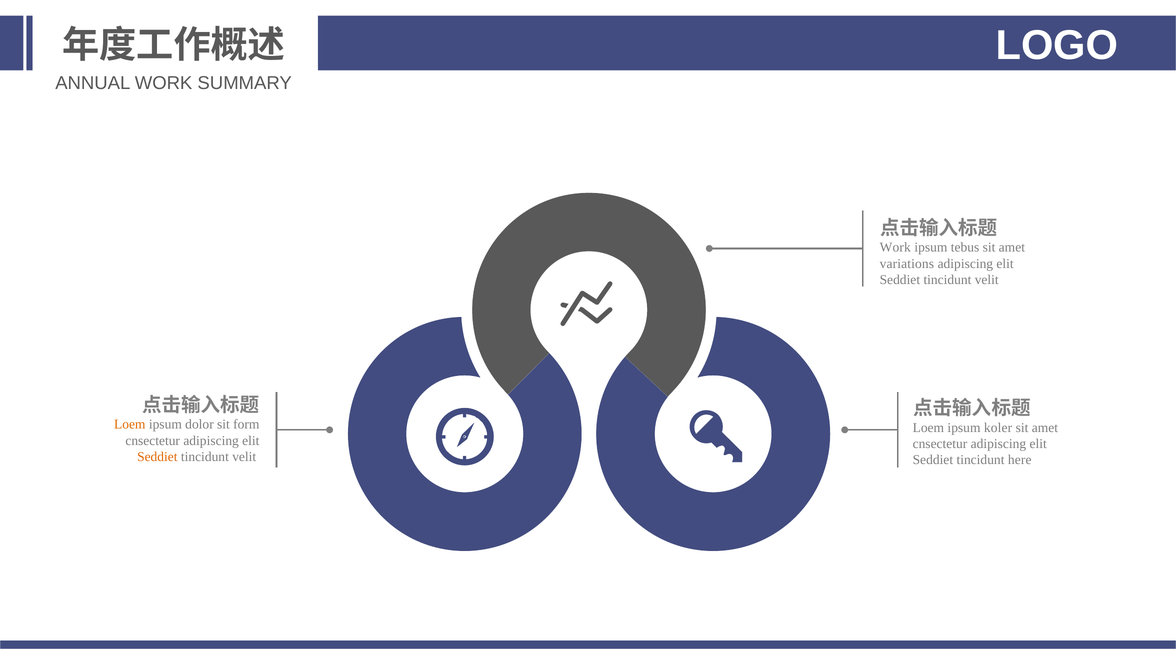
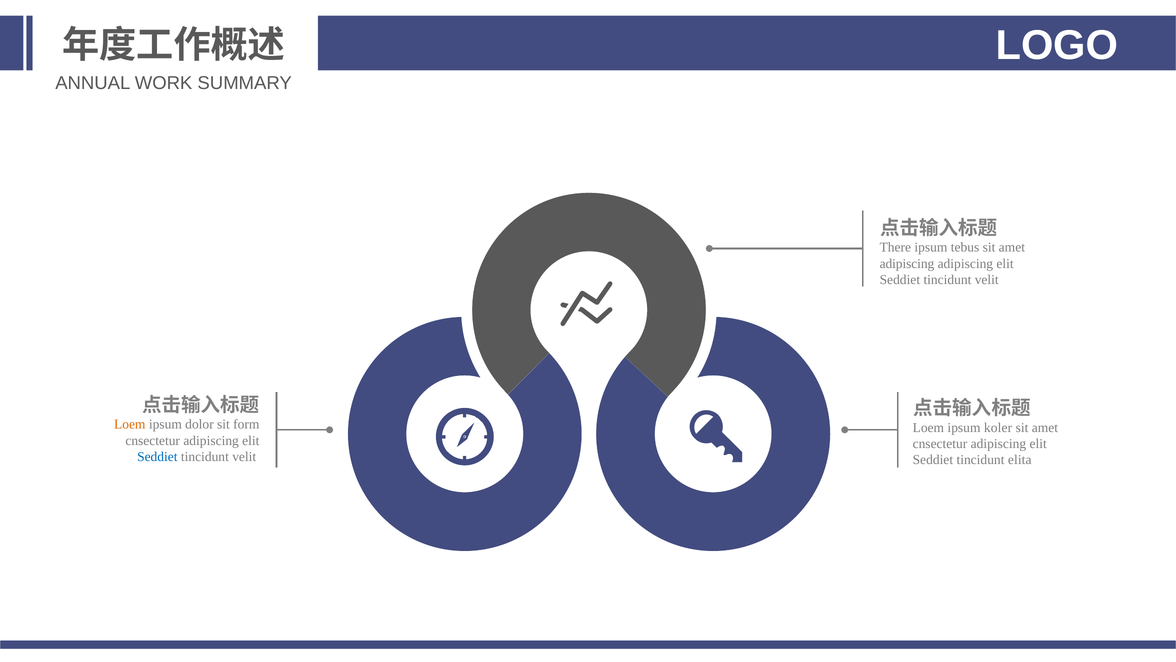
Work: Work -> There (895, 247)
variations: variations -> adipiscing (907, 263)
Seddiet colour: orange -> blue (157, 456)
here: here -> elita (1020, 460)
